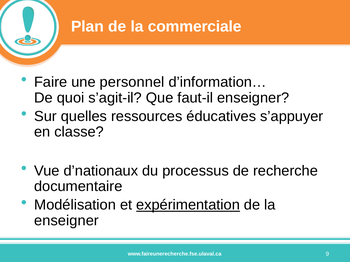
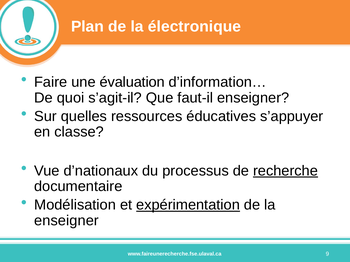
commerciale: commerciale -> électronique (195, 26)
personnel: personnel -> évaluation (132, 82)
recherche underline: none -> present (286, 171)
